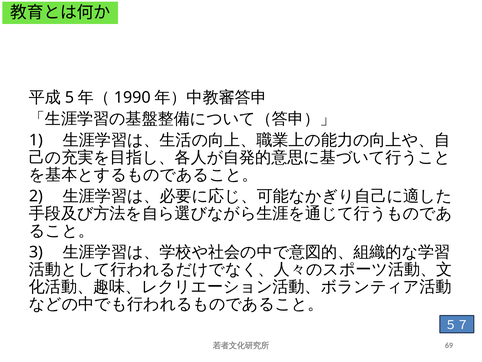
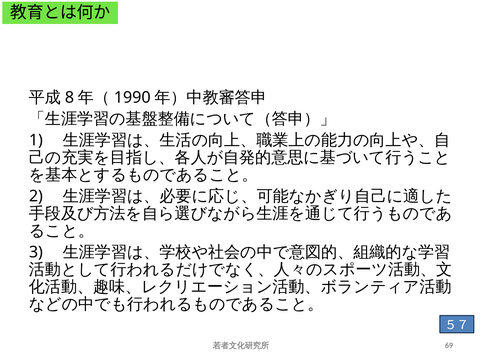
5: 5 -> 8 (69, 98)
